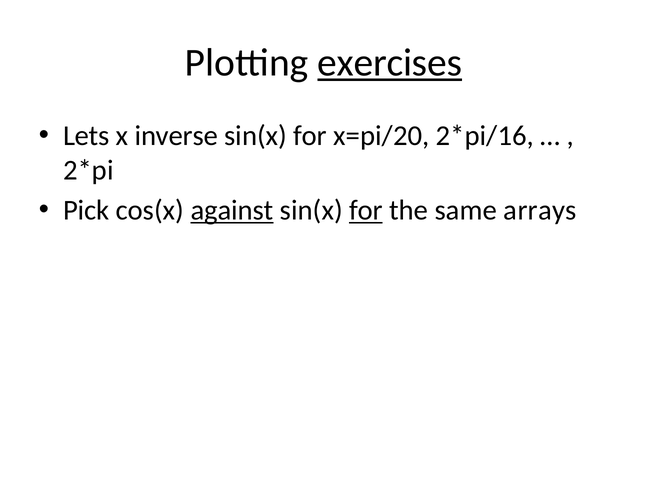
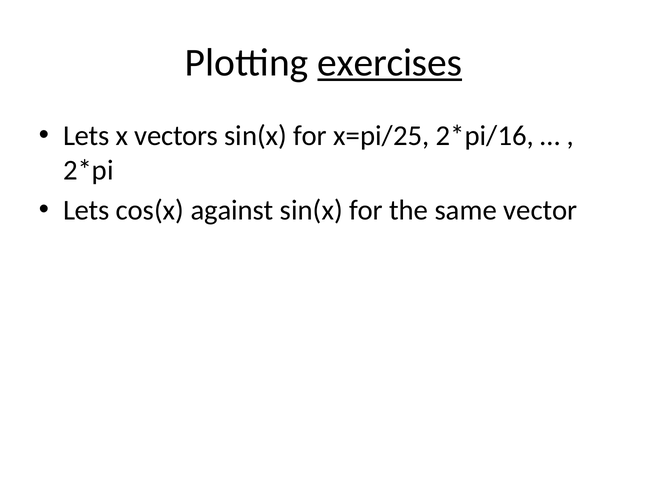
inverse: inverse -> vectors (176, 136)
x=pi/20: x=pi/20 -> x=pi/25 (381, 136)
Pick: Pick -> Lets (86, 211)
against underline: present -> none (232, 211)
for underline: present -> none (366, 211)
arrays: arrays -> vector (540, 211)
